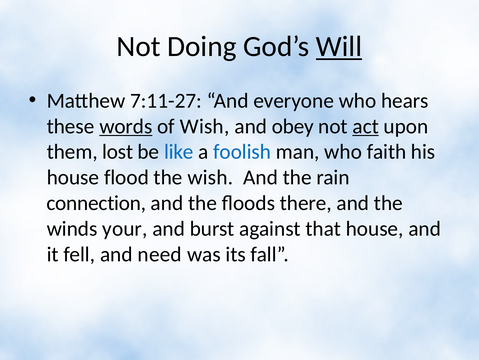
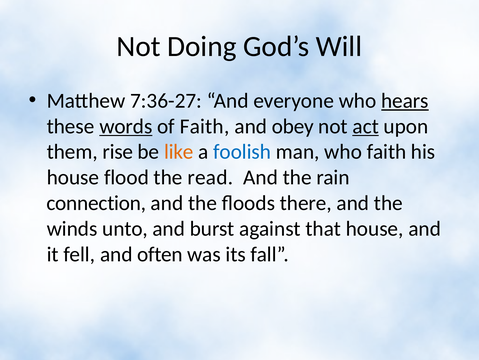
Will underline: present -> none (339, 46)
7:11-27: 7:11-27 -> 7:36-27 (166, 100)
hears underline: none -> present (405, 100)
of Wish: Wish -> Faith (205, 126)
lost: lost -> rise (118, 152)
like colour: blue -> orange (179, 152)
the wish: wish -> read (210, 177)
your: your -> unto (125, 228)
need: need -> often (160, 254)
